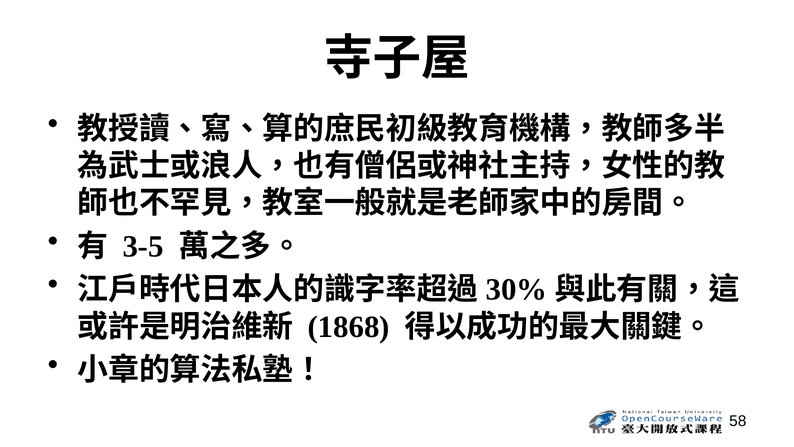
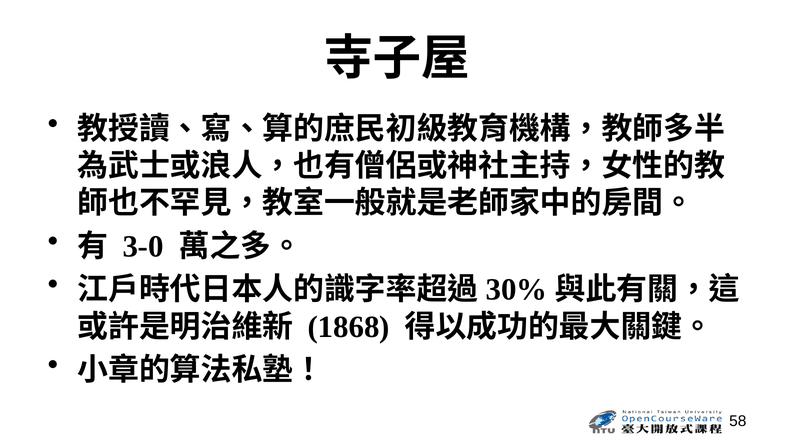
3-5: 3-5 -> 3-0 (143, 246)
